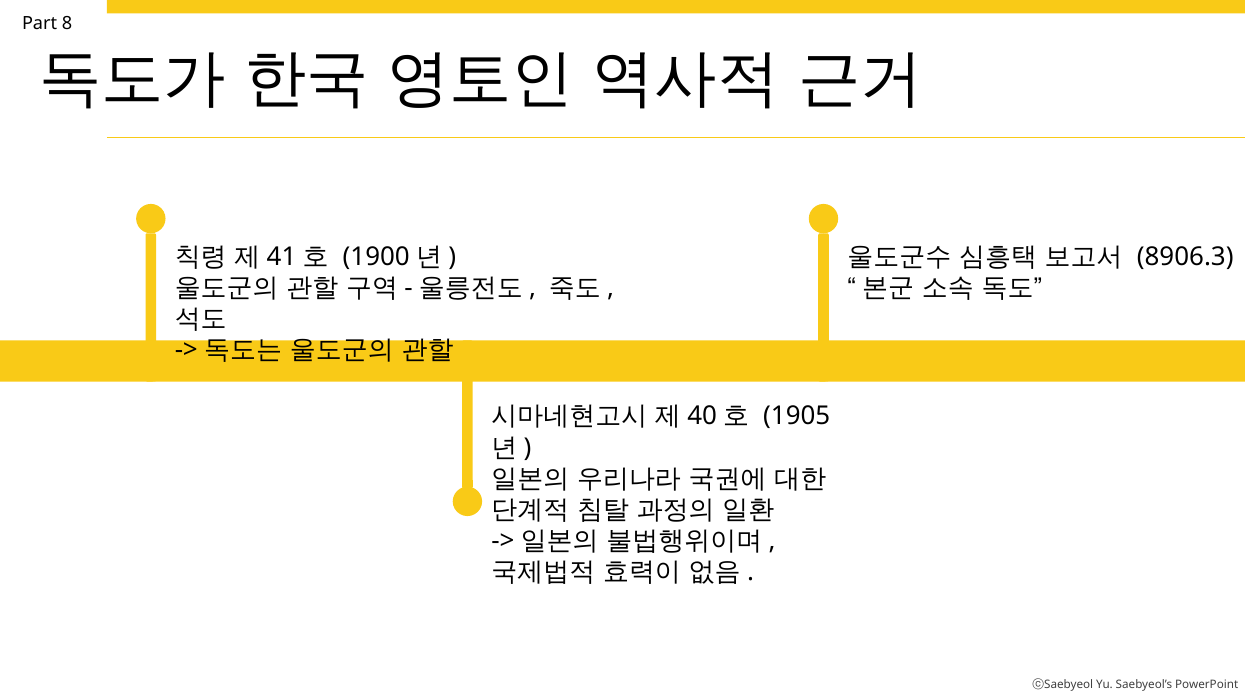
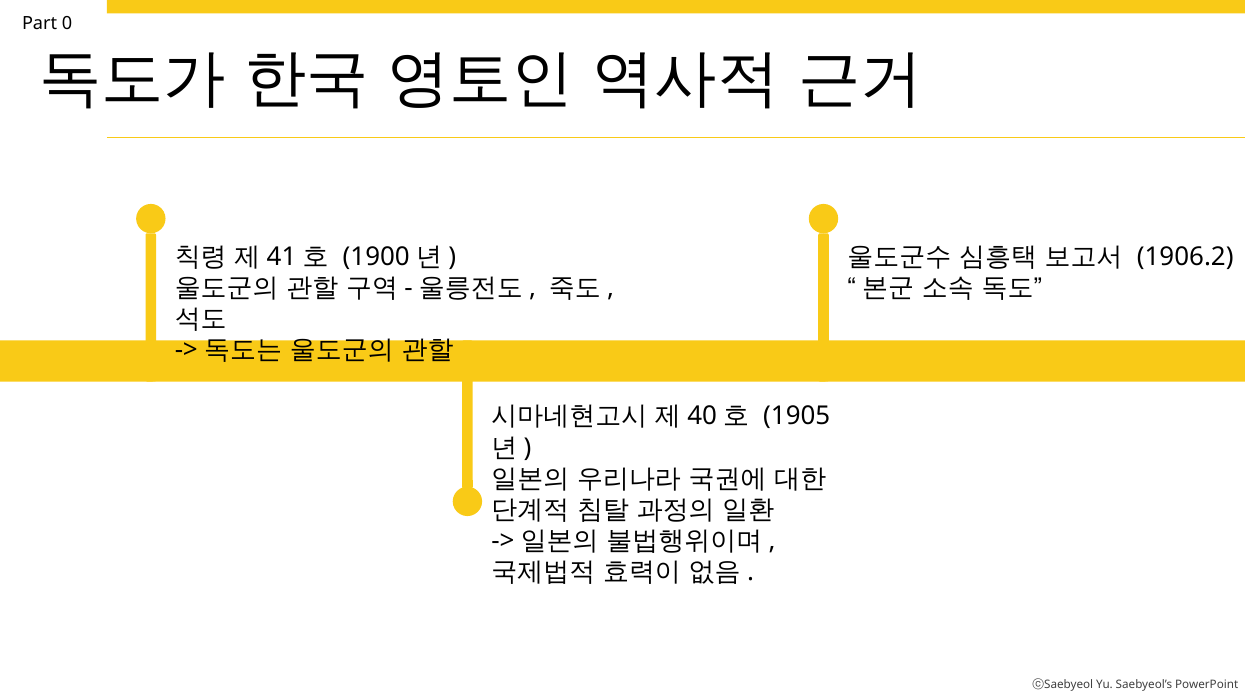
8: 8 -> 0 (67, 23)
8906.3: 8906.3 -> 1906.2 (1185, 257)
